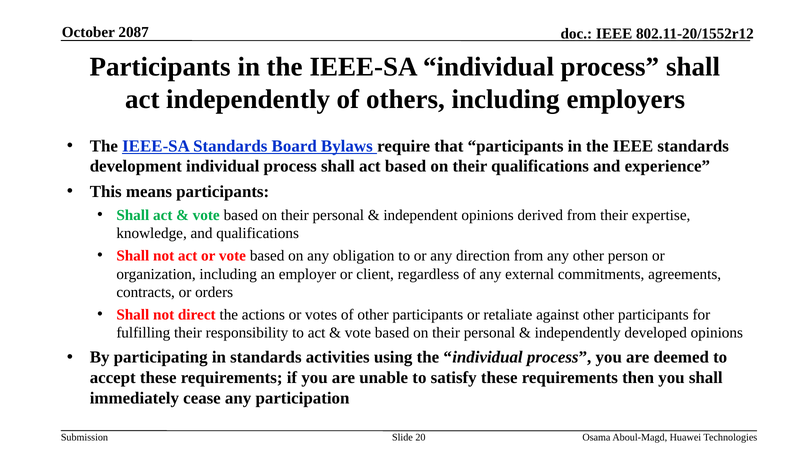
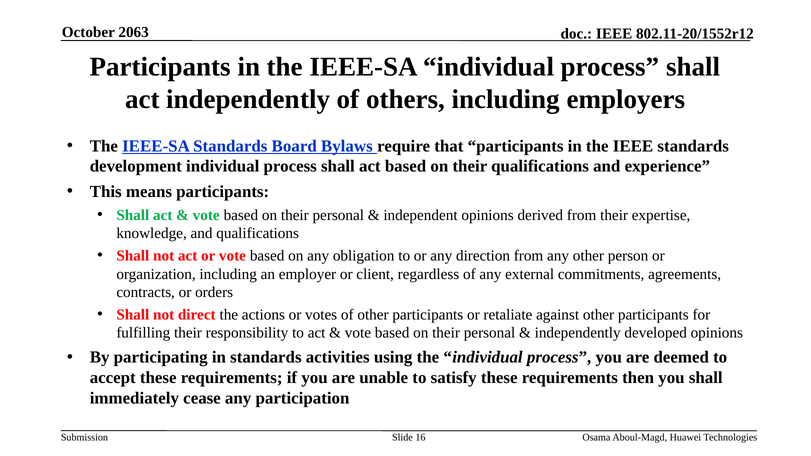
2087: 2087 -> 2063 (134, 32)
20: 20 -> 16 (420, 438)
